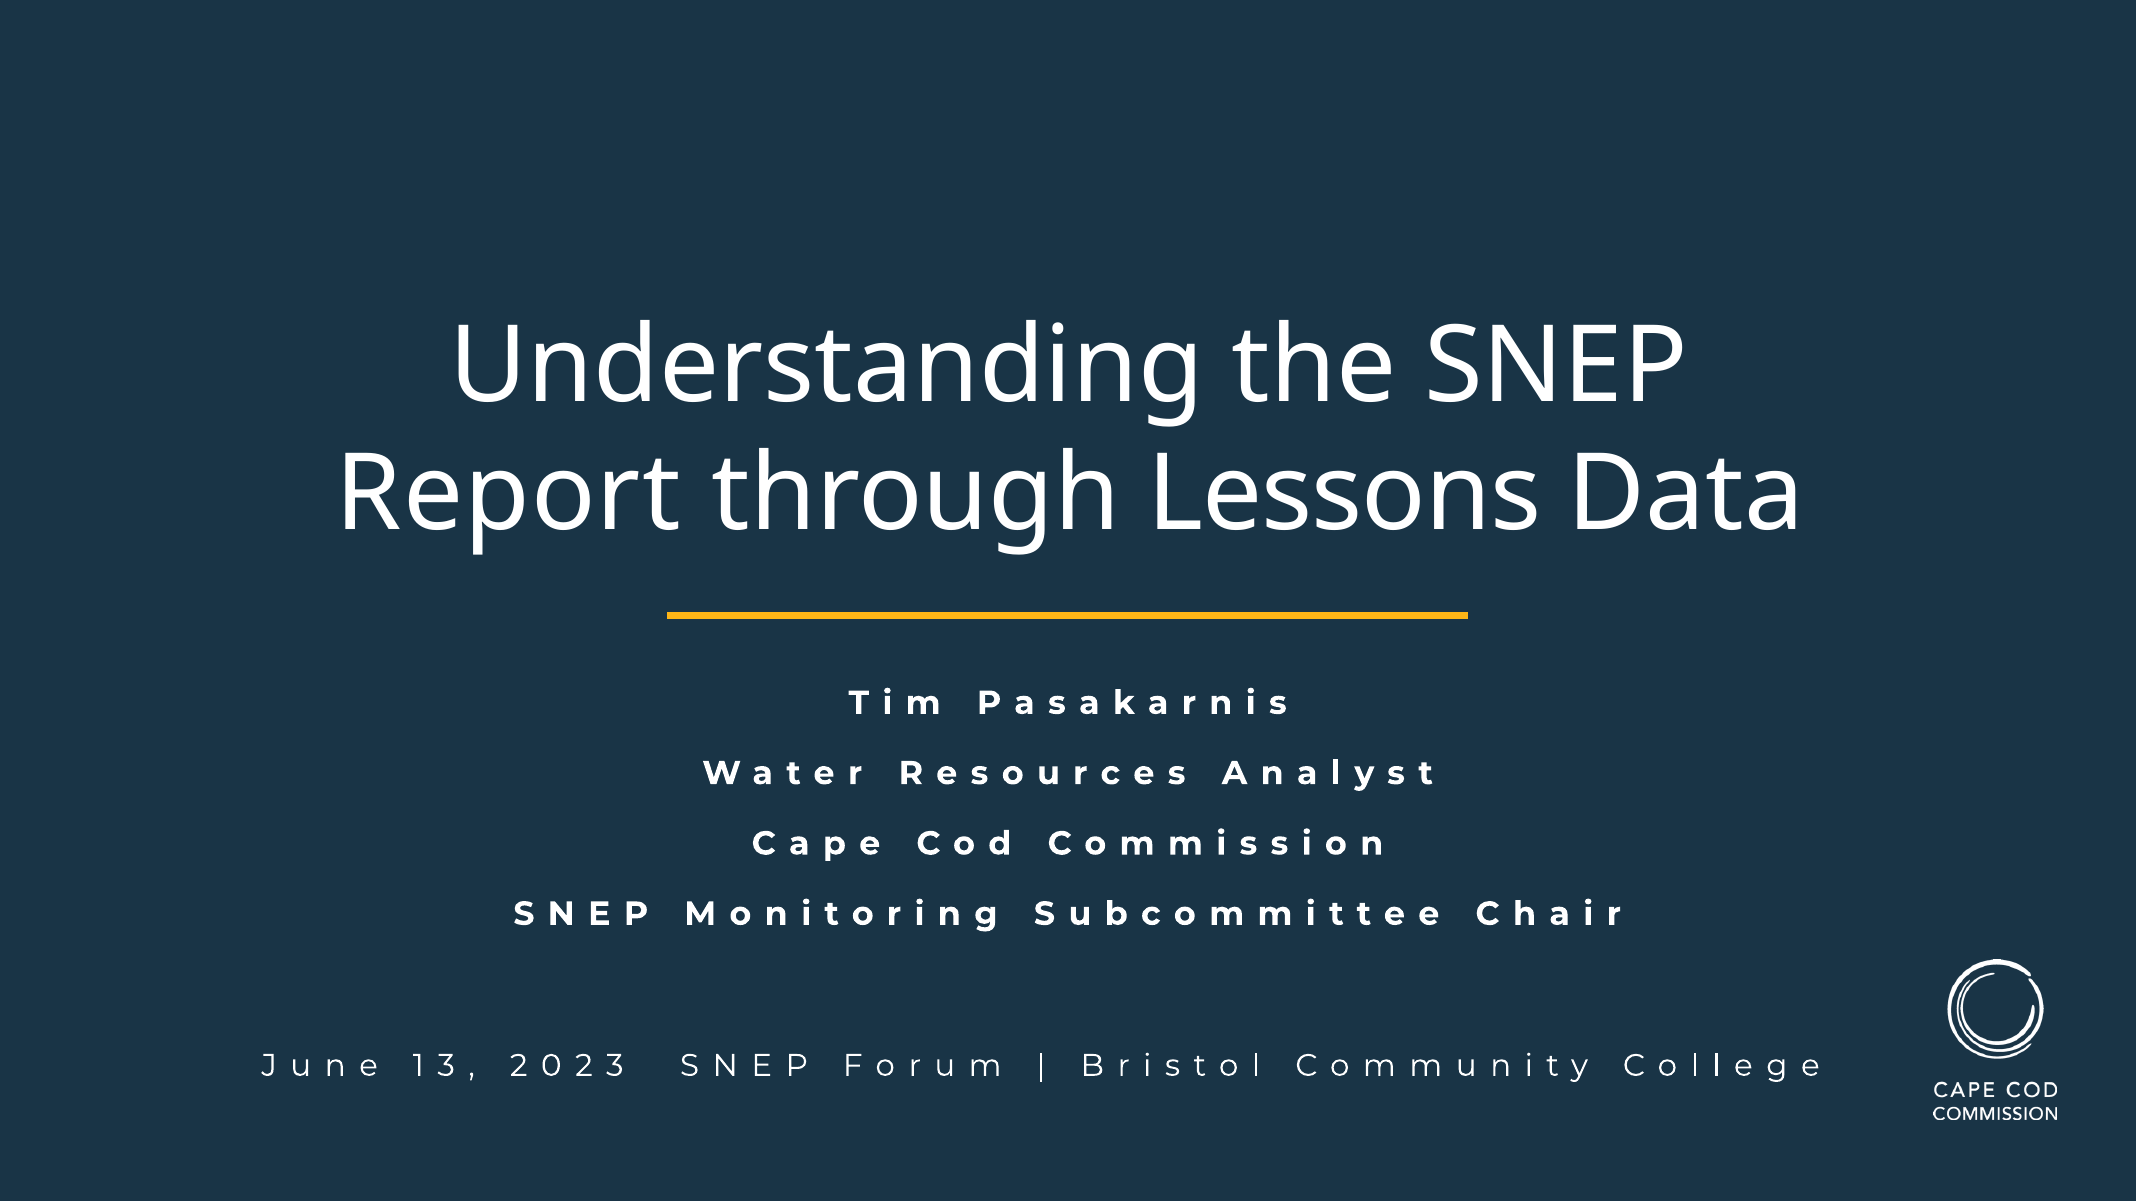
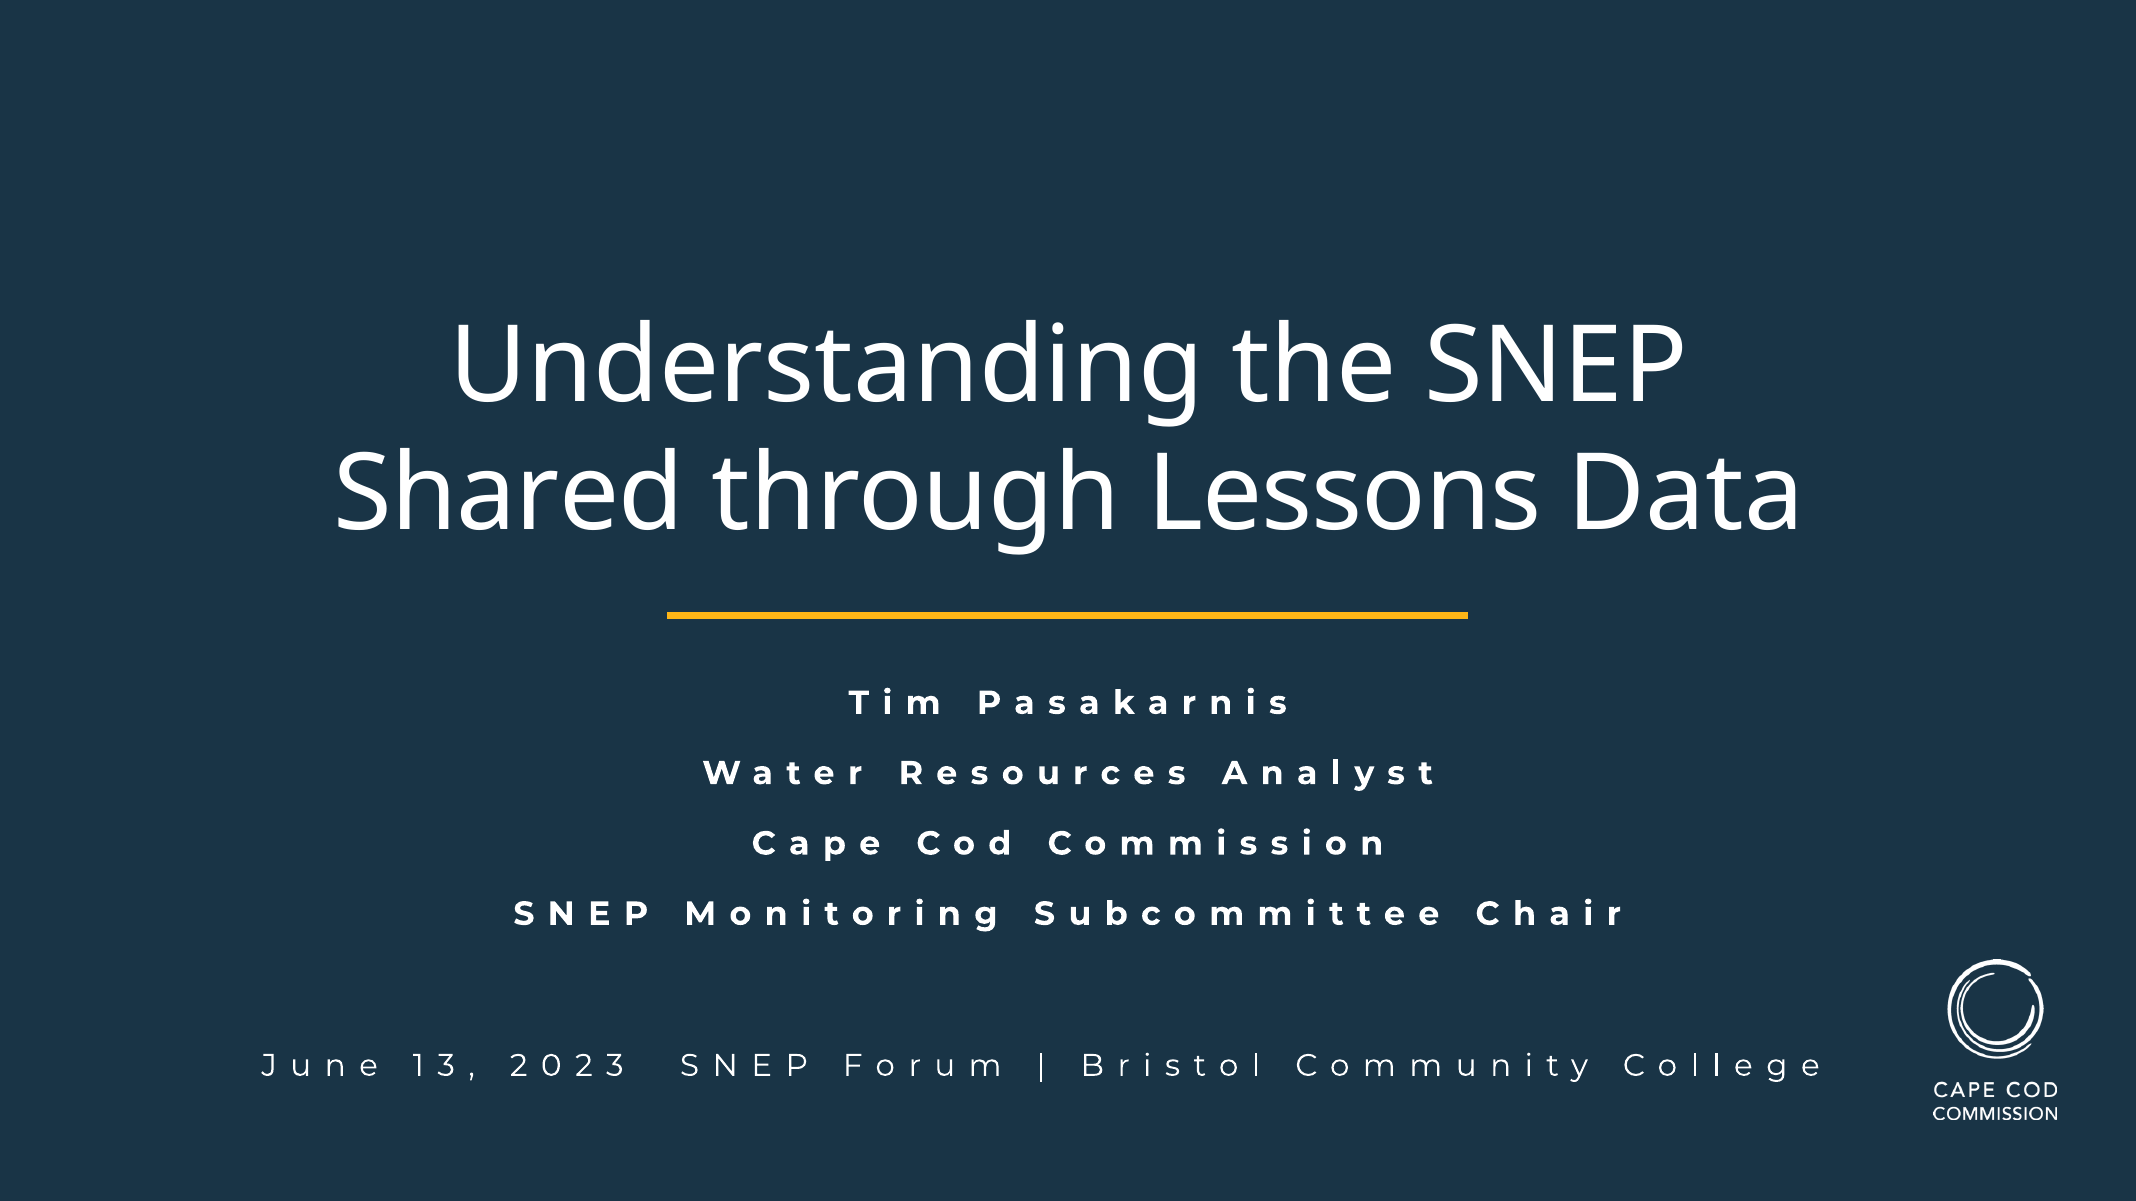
Report: Report -> Shared (509, 495)
